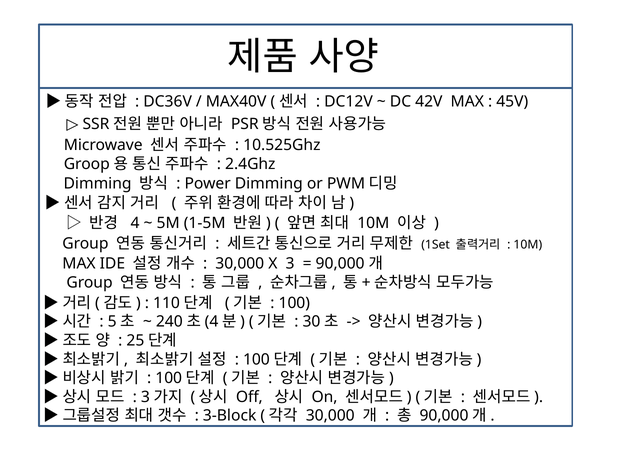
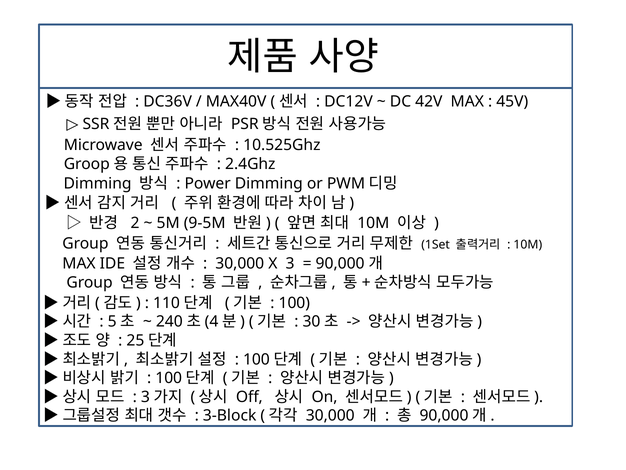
4: 4 -> 2 (135, 223)
1-5M: 1-5M -> 9-5M (205, 223)
